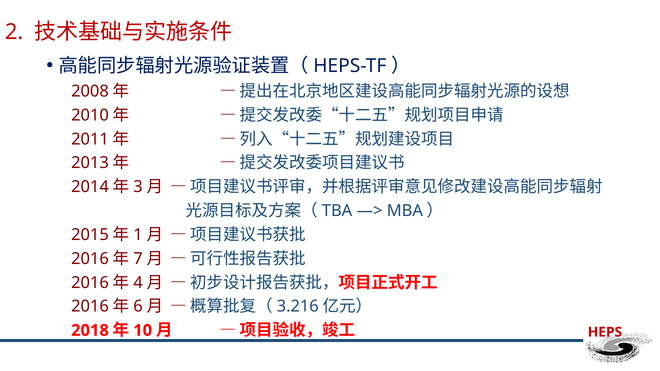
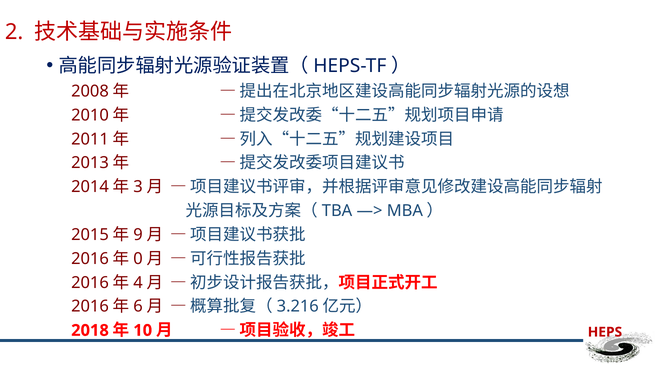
1: 1 -> 9 (138, 235)
7: 7 -> 0 (138, 259)
